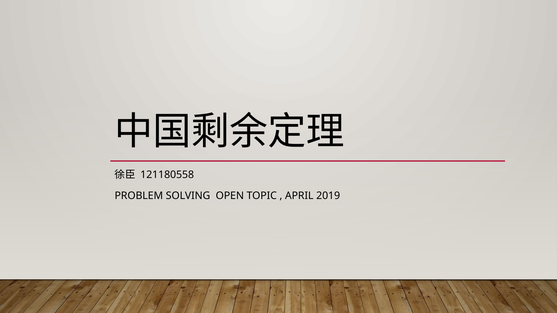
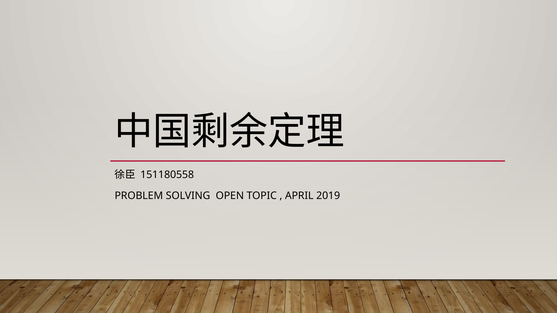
121180558: 121180558 -> 151180558 (167, 175)
